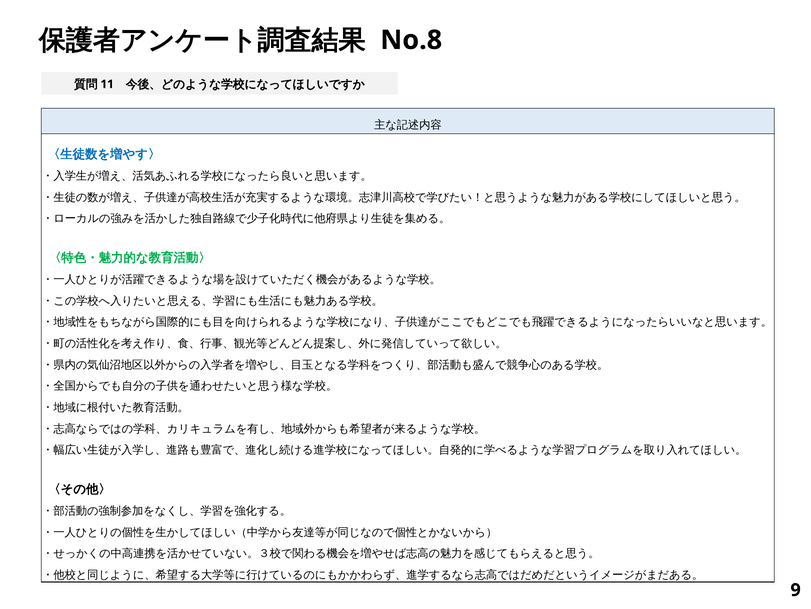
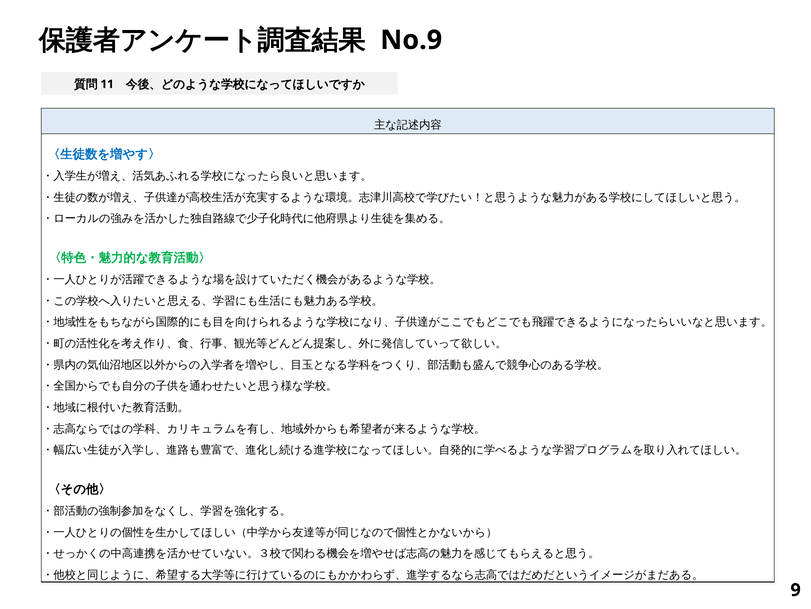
No.8: No.8 -> No.9 (411, 40)
